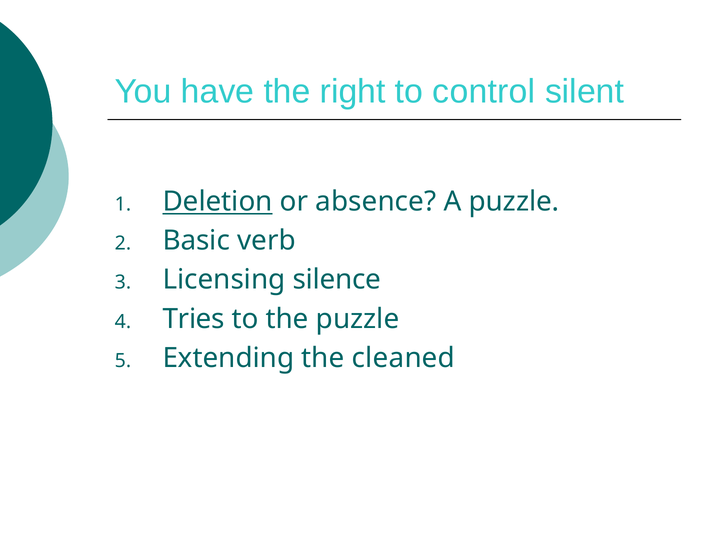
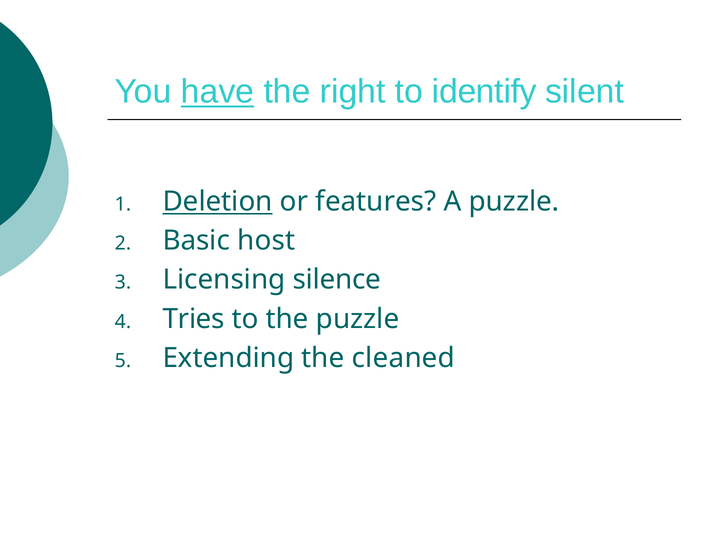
have underline: none -> present (218, 92)
control: control -> identify (484, 92)
absence: absence -> features (376, 202)
verb: verb -> host (266, 241)
